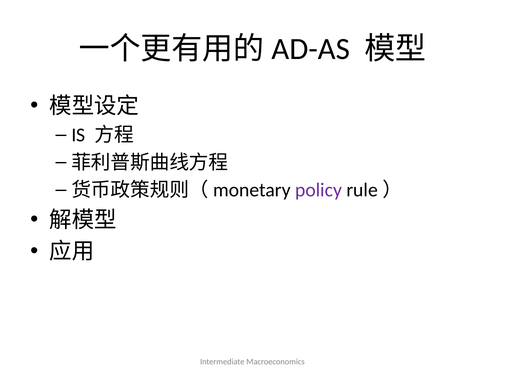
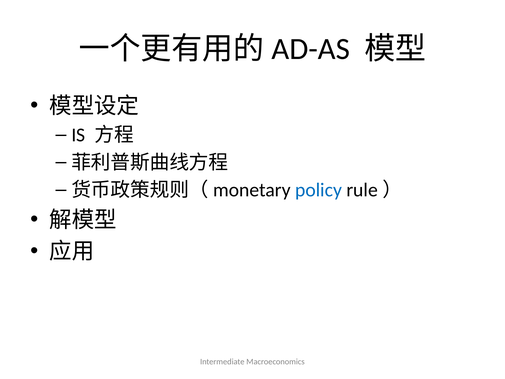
policy colour: purple -> blue (319, 190)
